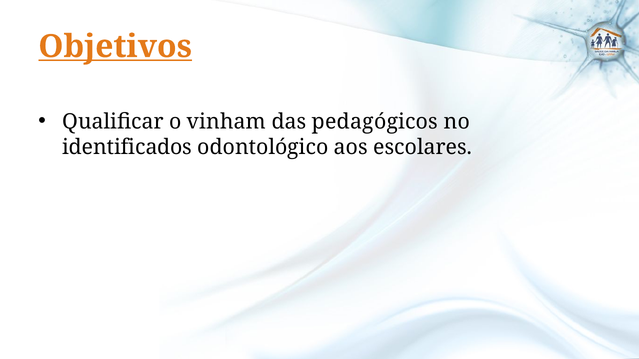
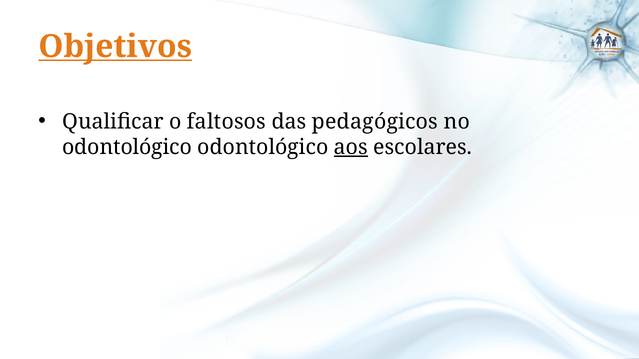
vinham: vinham -> faltosos (226, 122)
identificados: identificados -> odontológico (127, 147)
aos underline: none -> present (351, 147)
